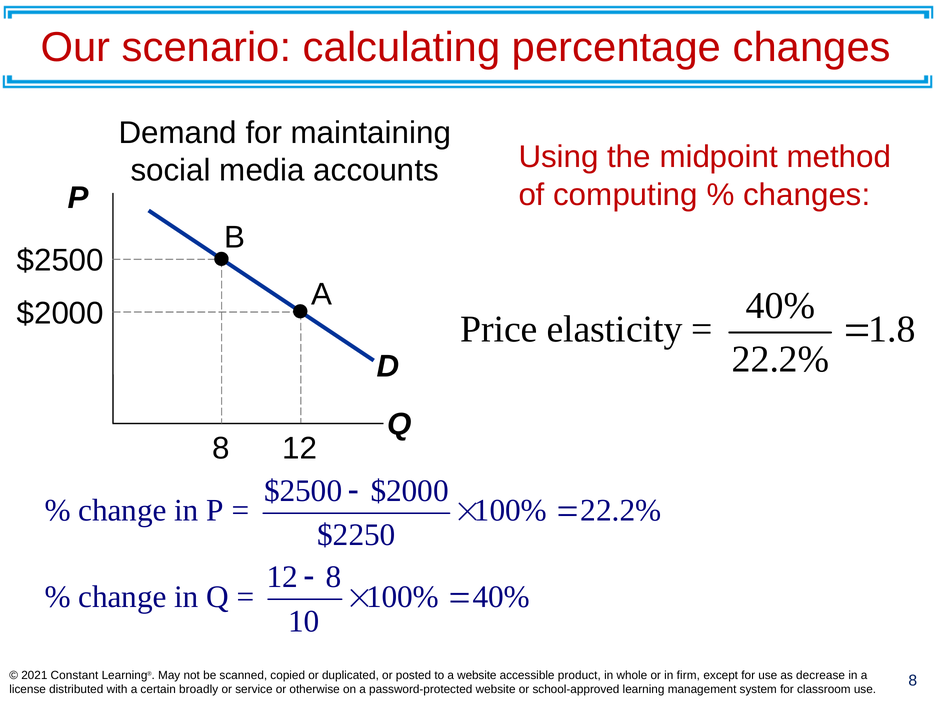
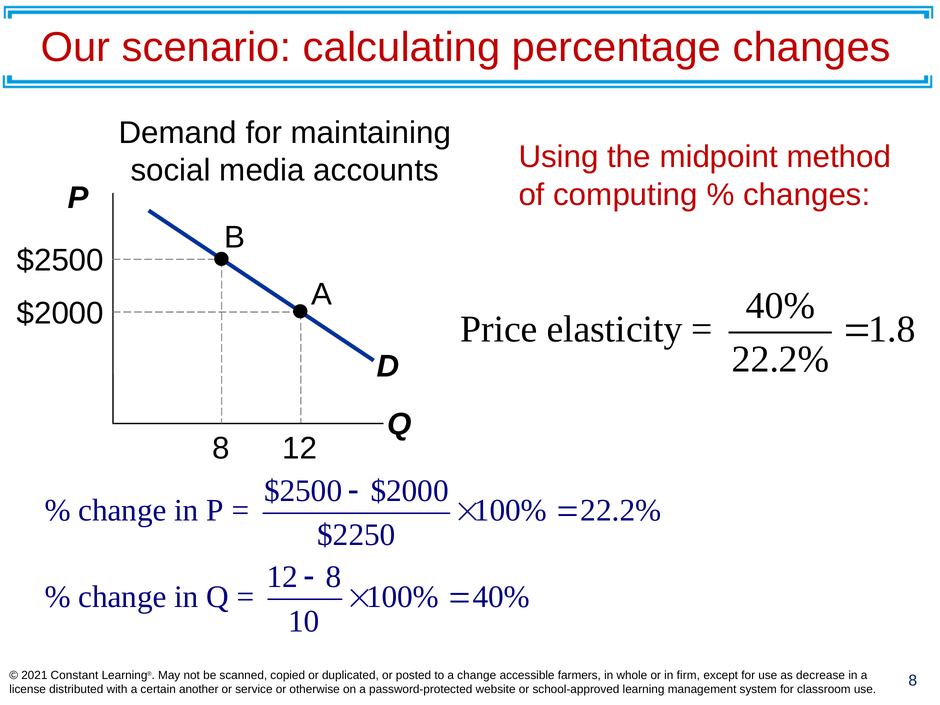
a website: website -> change (477, 675)
product: product -> farmers (579, 675)
broadly: broadly -> another (199, 689)
